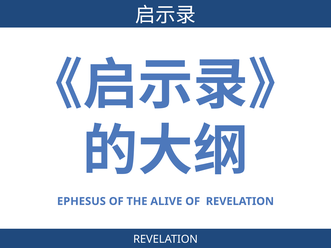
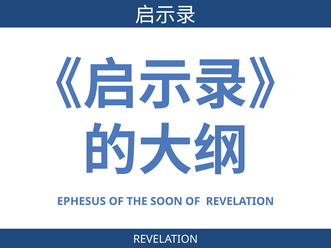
ALIVE: ALIVE -> SOON (166, 202)
